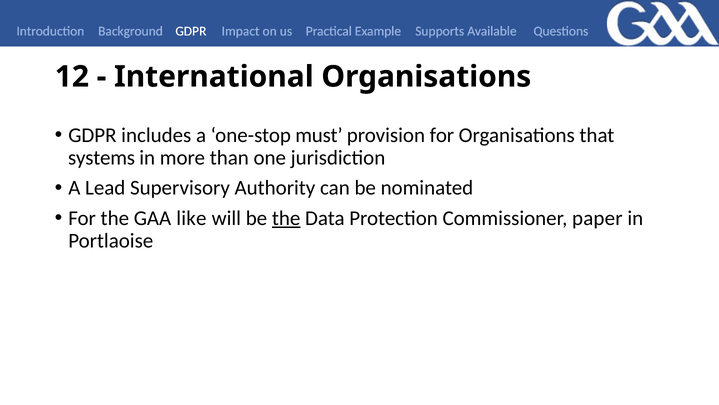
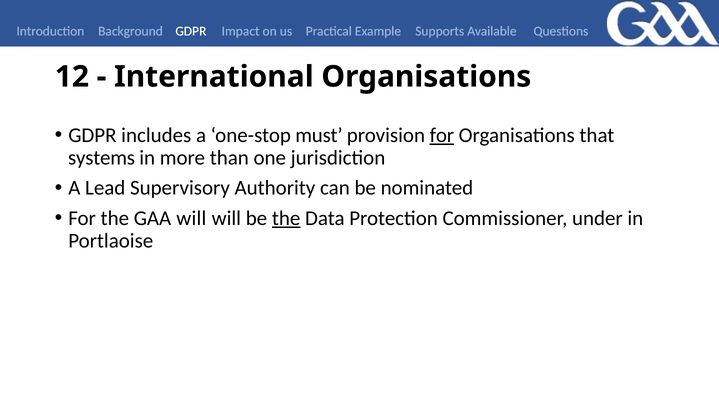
for underline: none -> present (442, 135)
GAA like: like -> will (191, 218)
paper: paper -> under (597, 218)
